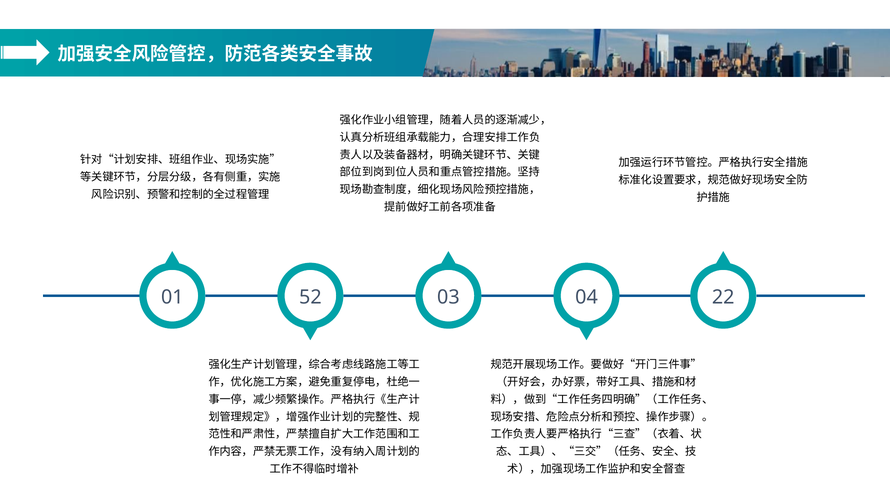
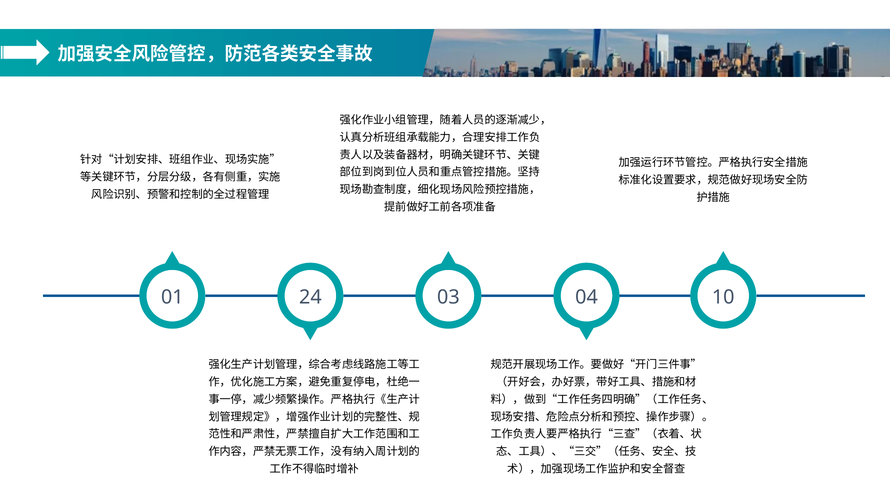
52: 52 -> 24 (310, 297)
22: 22 -> 10 (723, 297)
